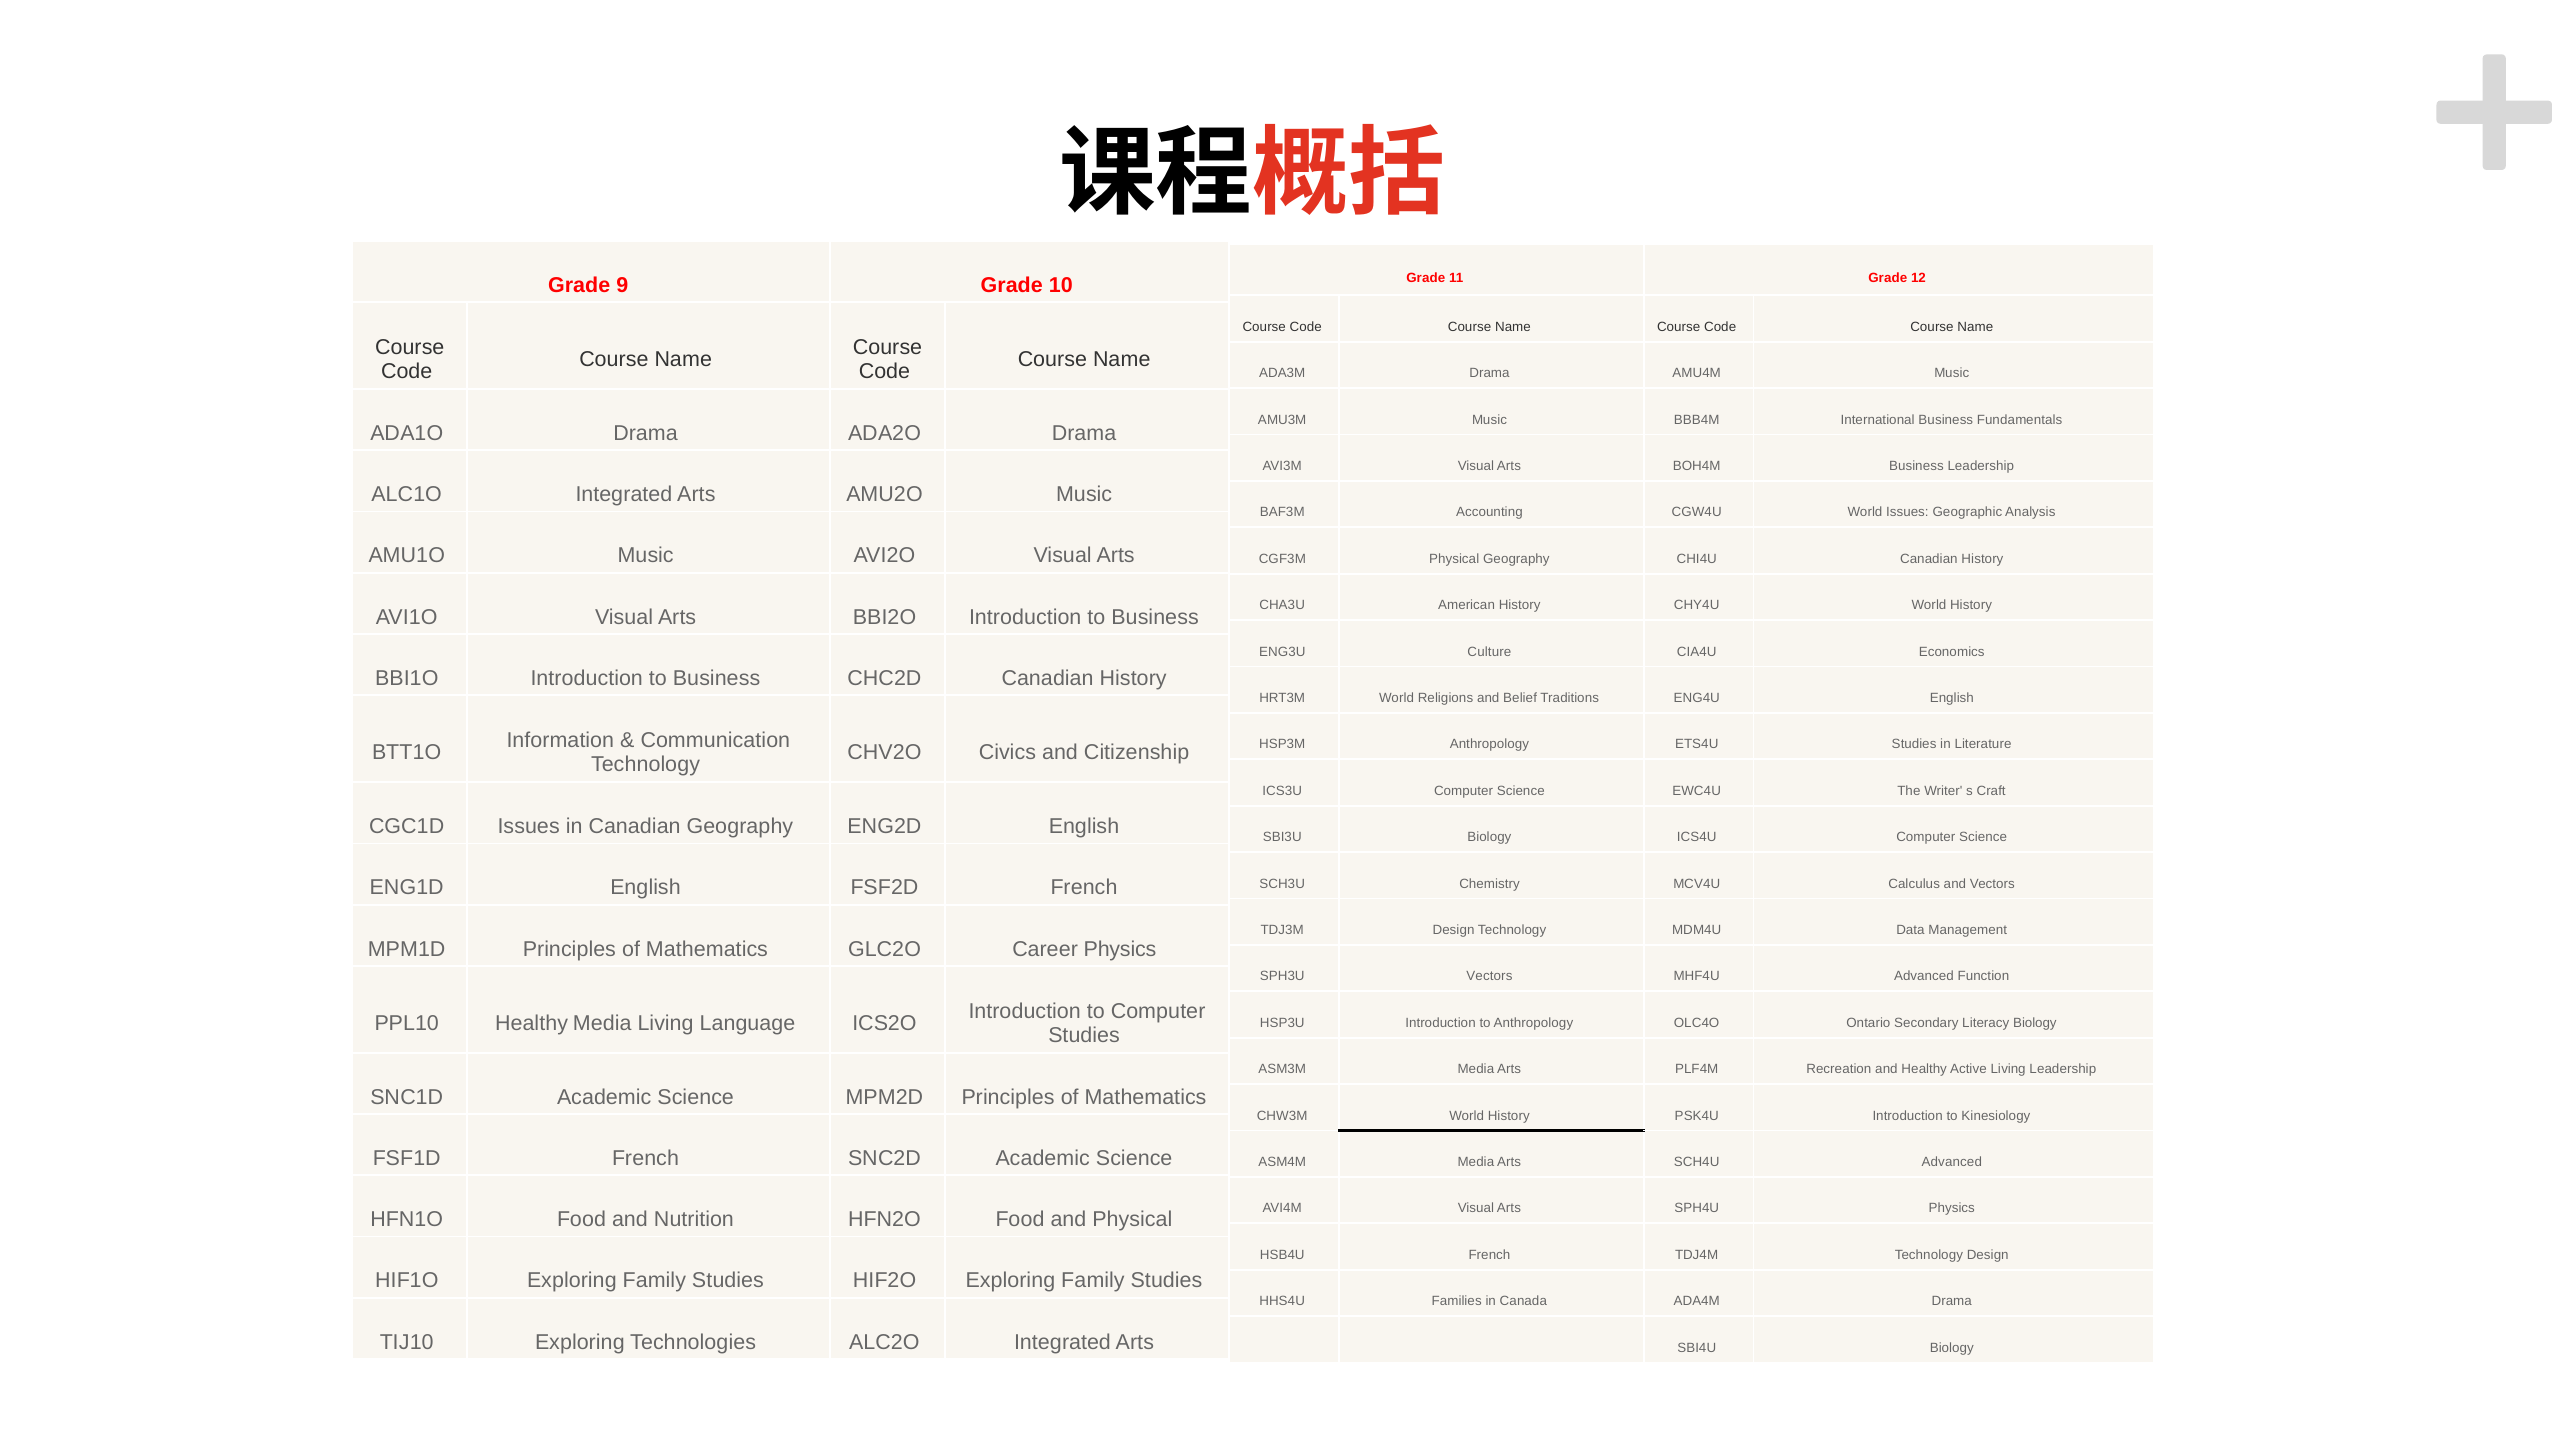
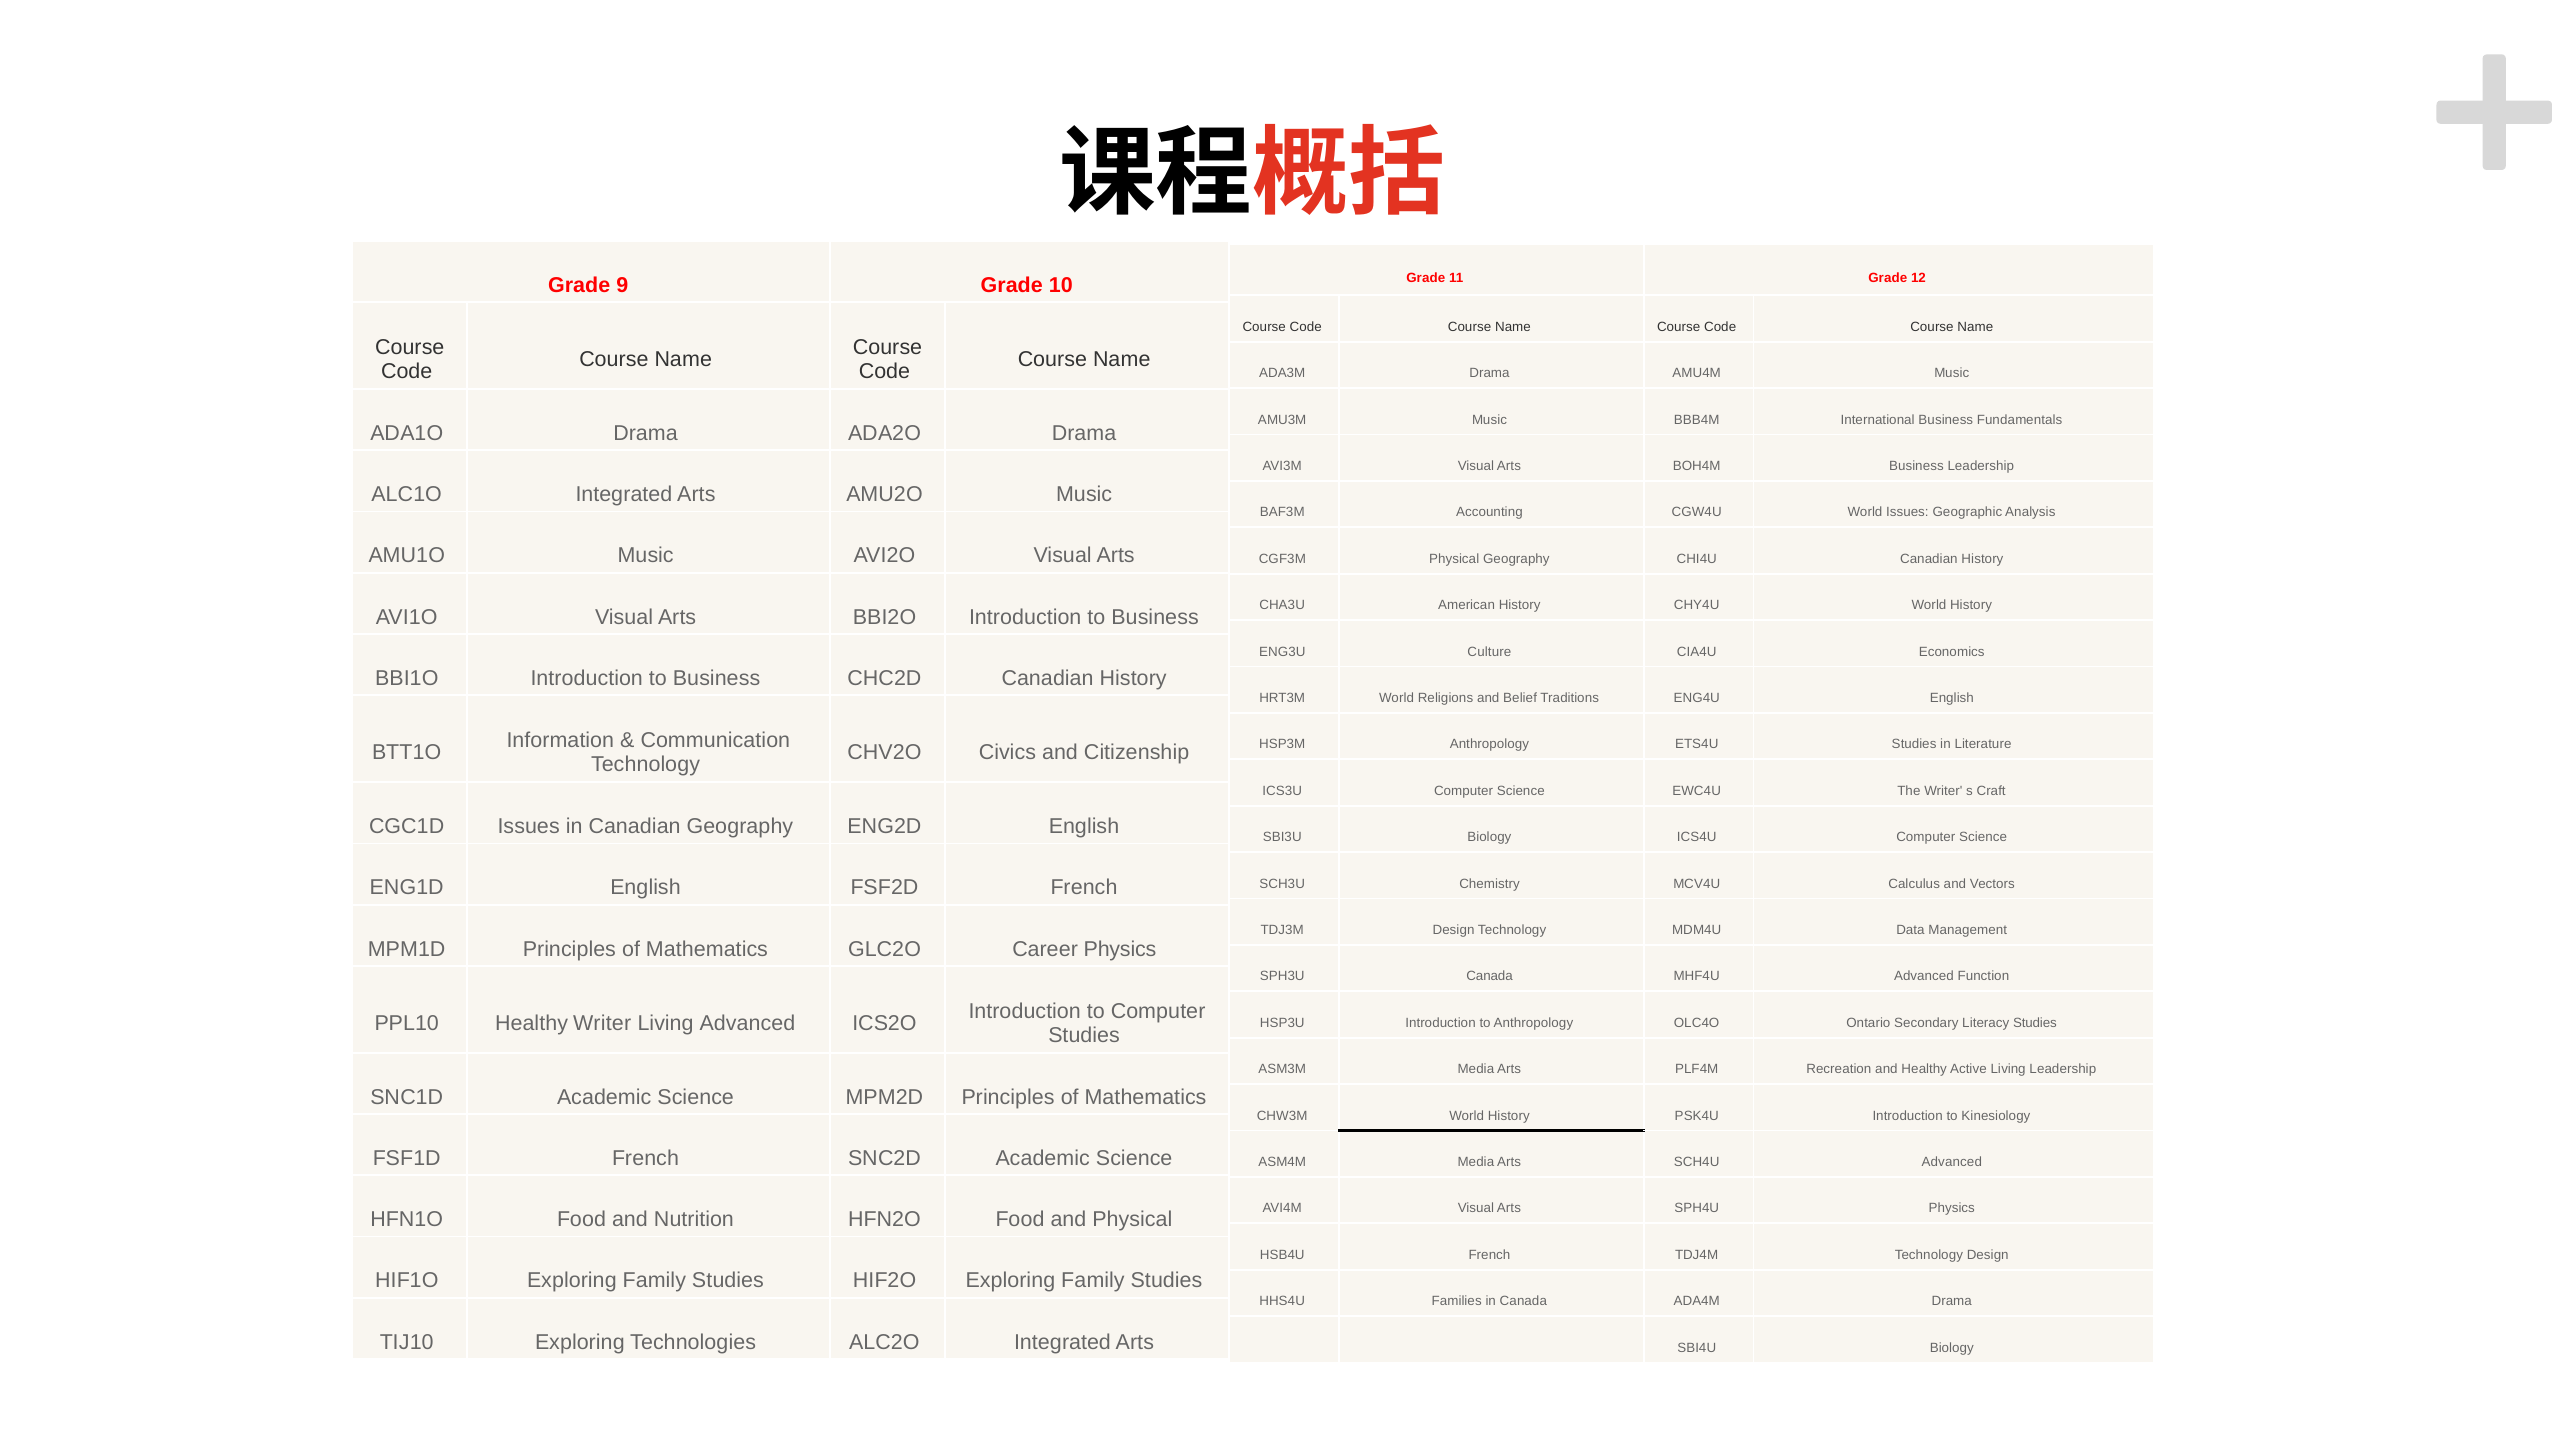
SPH3U Vectors: Vectors -> Canada (1490, 976)
Healthy Media: Media -> Writer (602, 1023)
Living Language: Language -> Advanced (747, 1023)
Literacy Biology: Biology -> Studies (2035, 1023)
